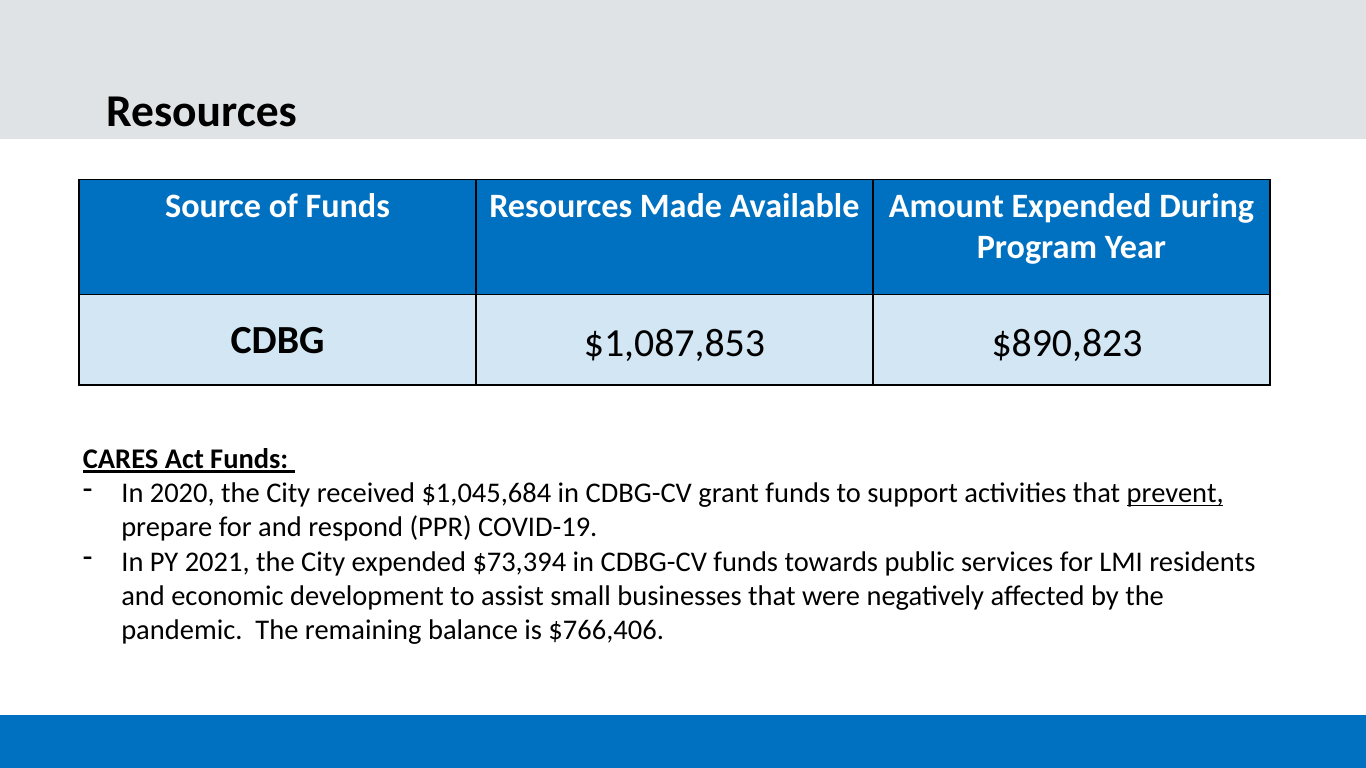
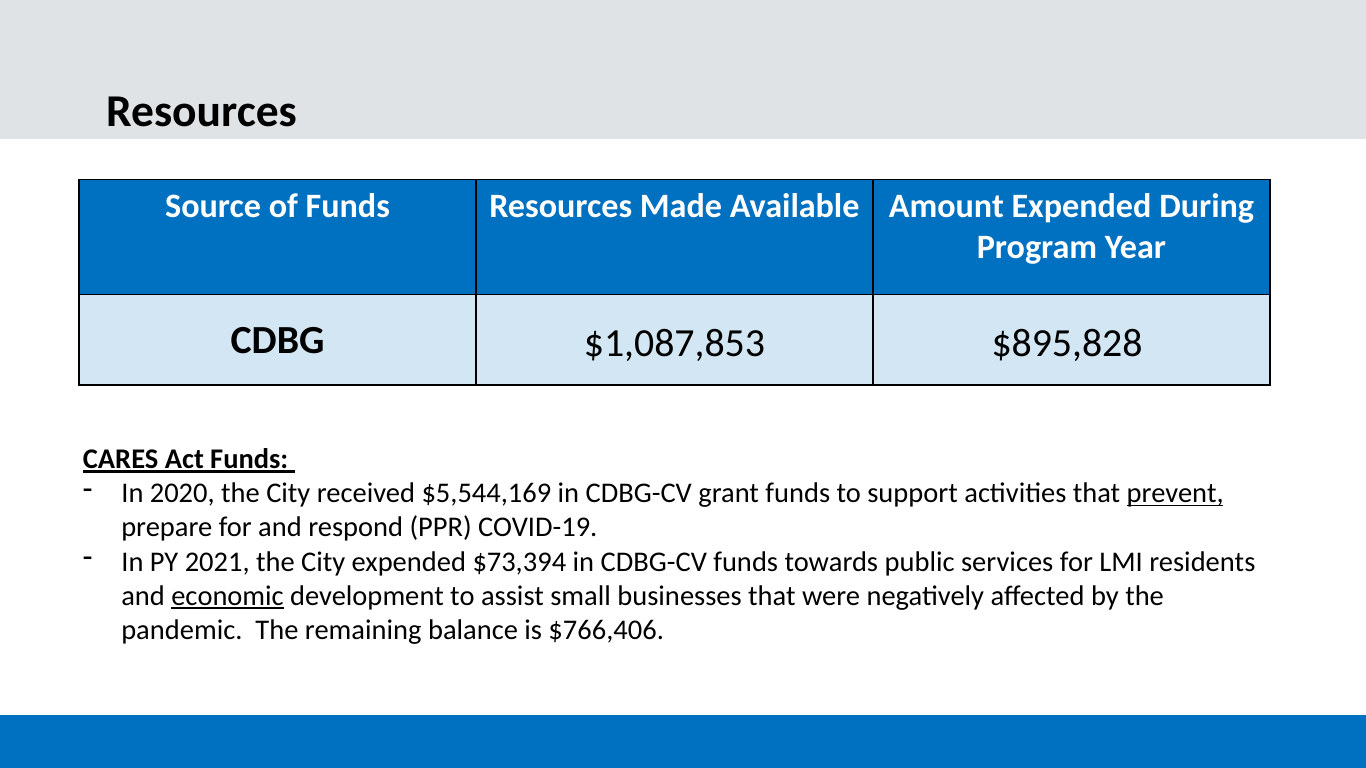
$890,823: $890,823 -> $895,828 (1067, 344)
$1,045,684: $1,045,684 -> $5,544,169 (486, 494)
economic underline: none -> present (228, 596)
